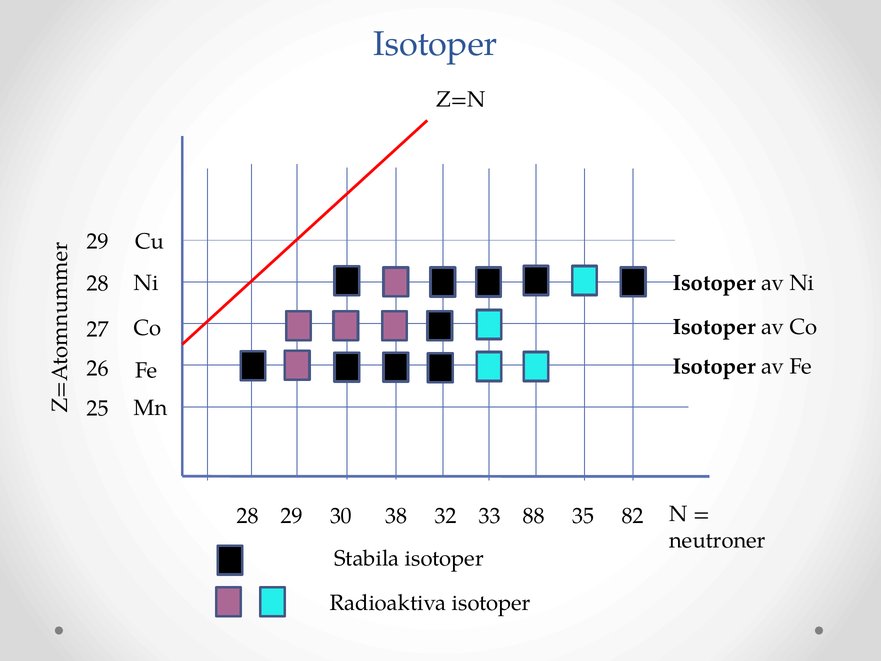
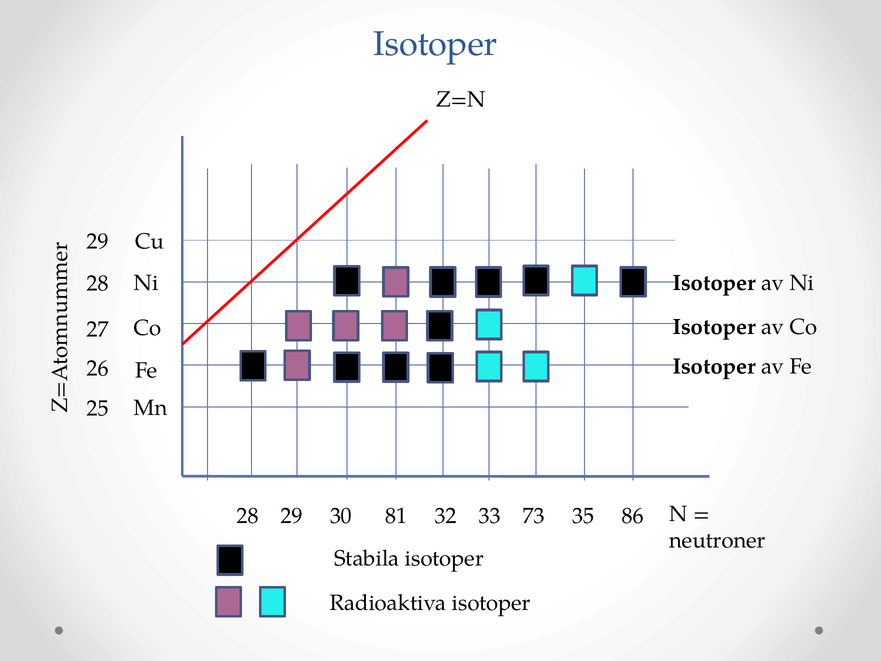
38: 38 -> 81 (396, 516)
88: 88 -> 73 (534, 516)
82: 82 -> 86 (633, 516)
